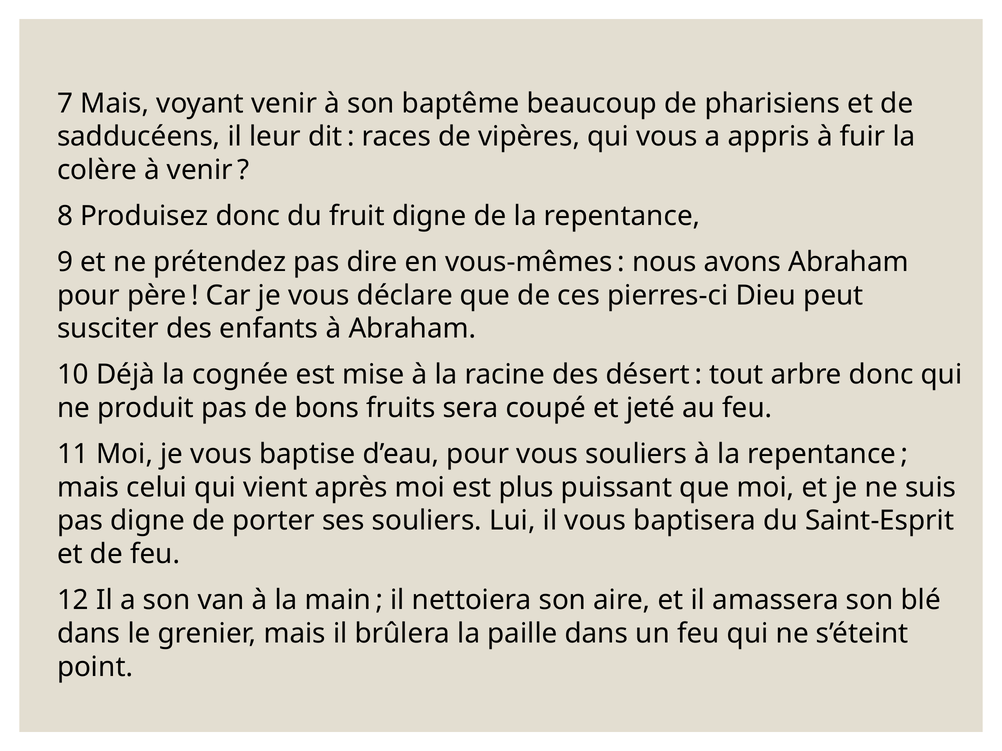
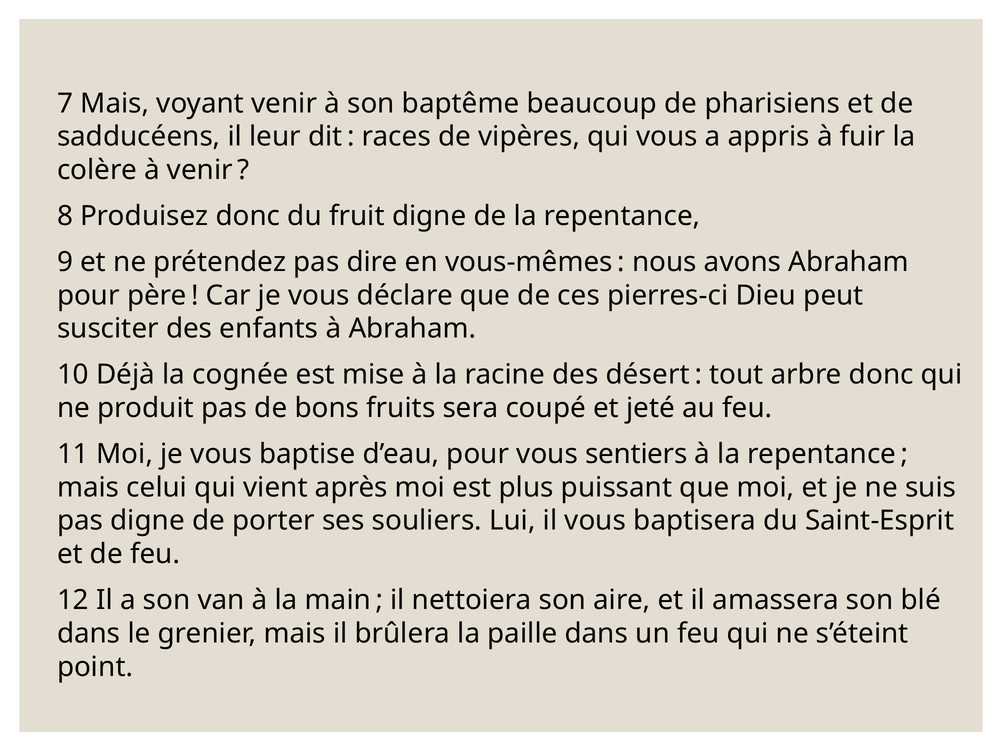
vous souliers: souliers -> sentiers (636, 454)
